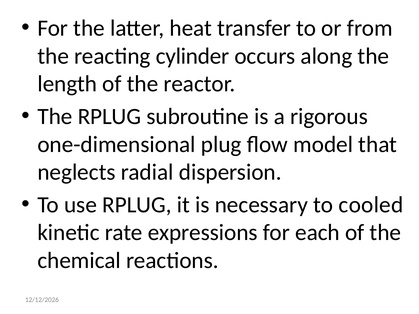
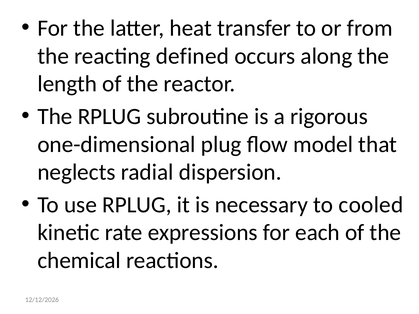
cylinder: cylinder -> defined (192, 56)
